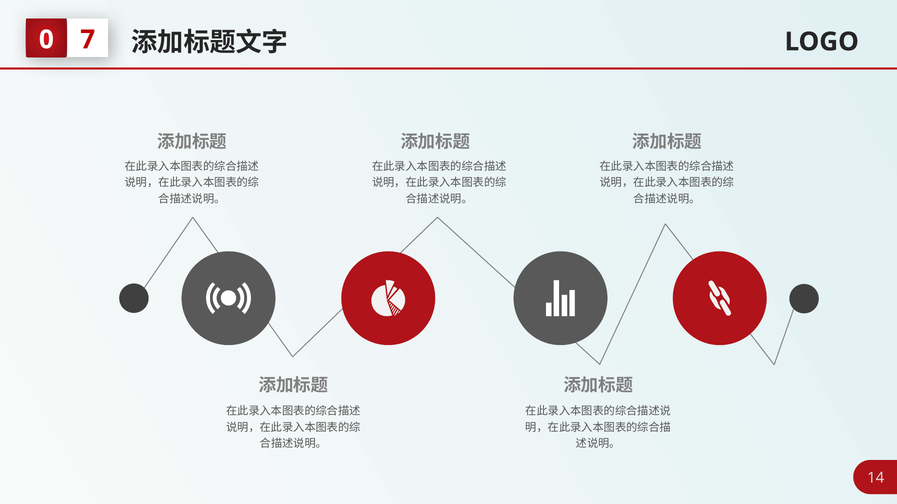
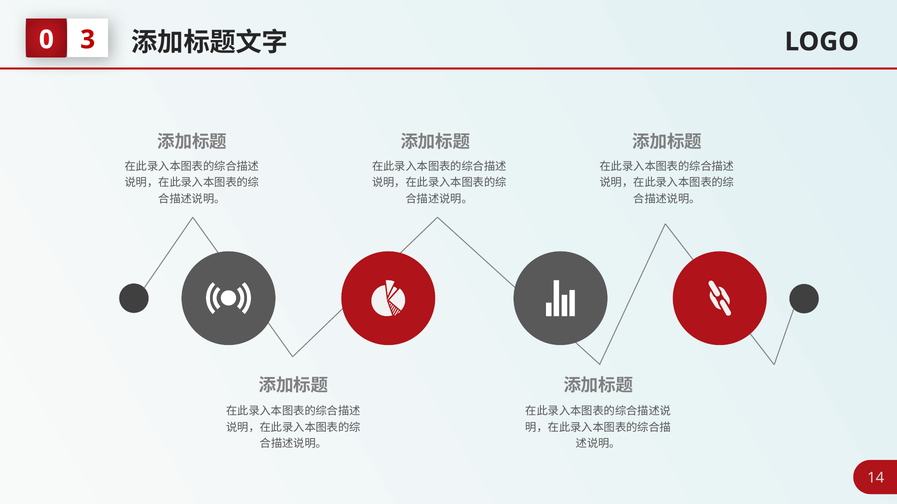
7: 7 -> 3 (88, 40)
